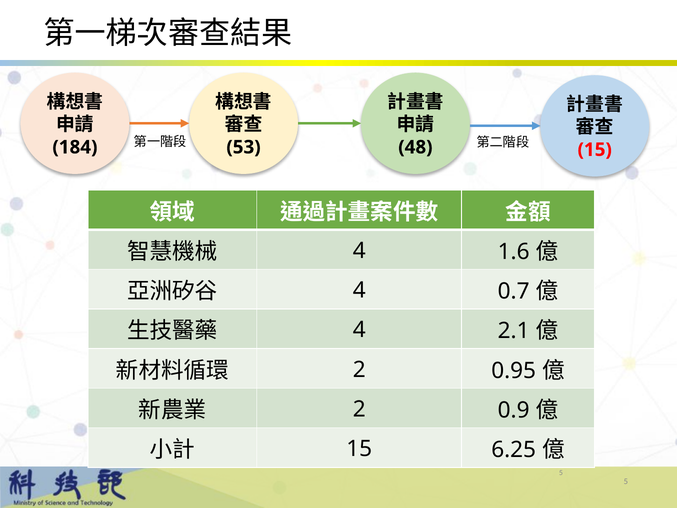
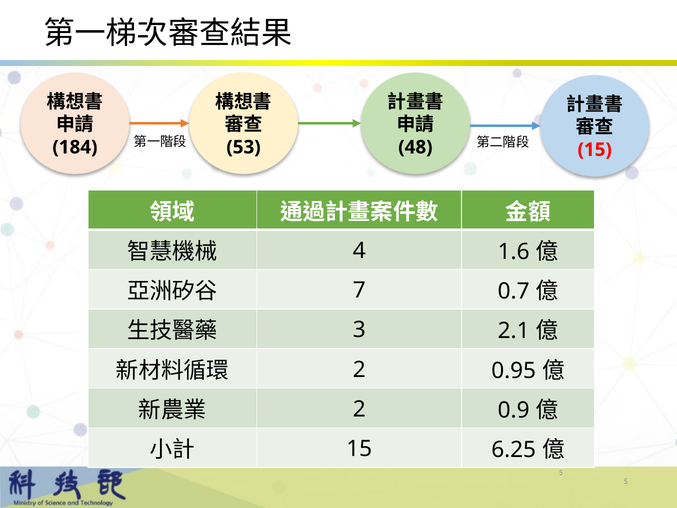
4: 4 -> 7 (359, 290)
4: 4 -> 3 (359, 330)
